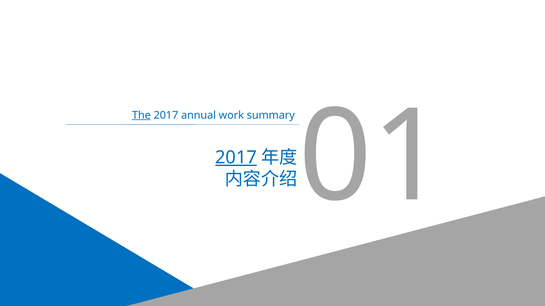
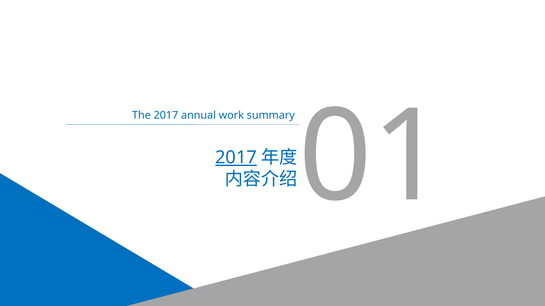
The underline: present -> none (141, 115)
